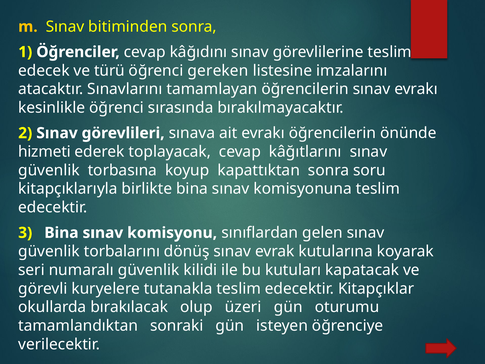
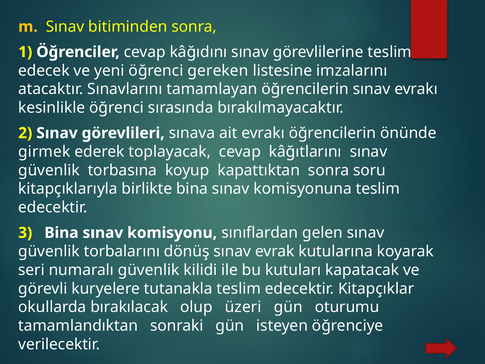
türü: türü -> yeni (109, 71)
hizmeti: hizmeti -> girmek (44, 152)
